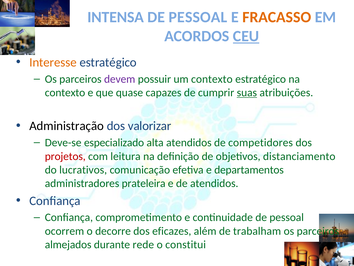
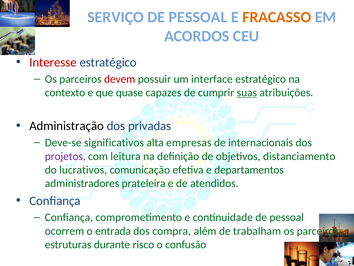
INTENSA: INTENSA -> SERVIÇO (116, 17)
CEU underline: present -> none (246, 36)
Interesse colour: orange -> red (53, 62)
devem colour: purple -> red (120, 79)
um contexto: contexto -> interface (212, 79)
valorizar: valorizar -> privadas (150, 126)
especializado: especializado -> significativos (114, 142)
alta atendidos: atendidos -> empresas (189, 142)
competidores: competidores -> internacionais (261, 142)
projetos colour: red -> purple (65, 156)
decorre: decorre -> entrada (113, 231)
eficazes: eficazes -> compra (172, 231)
almejados: almejados -> estruturas (68, 244)
rede: rede -> risco (143, 244)
constitui: constitui -> confusão (186, 244)
